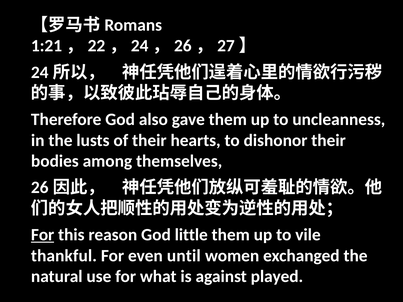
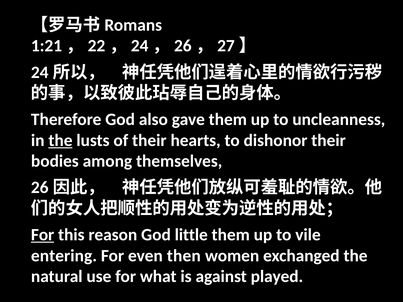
the underline: none -> present (60, 140)
thankful: thankful -> entering (64, 256)
until: until -> then (184, 256)
